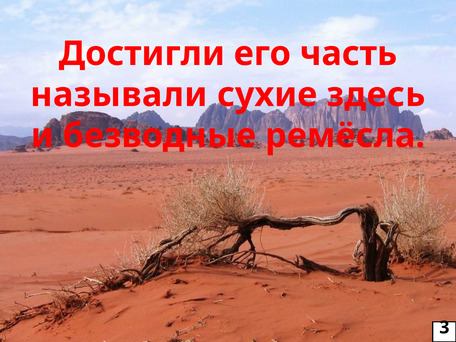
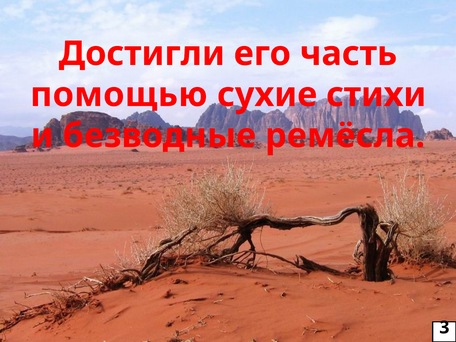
называли: называли -> помощью (119, 95)
здесь: здесь -> стихи (376, 95)
